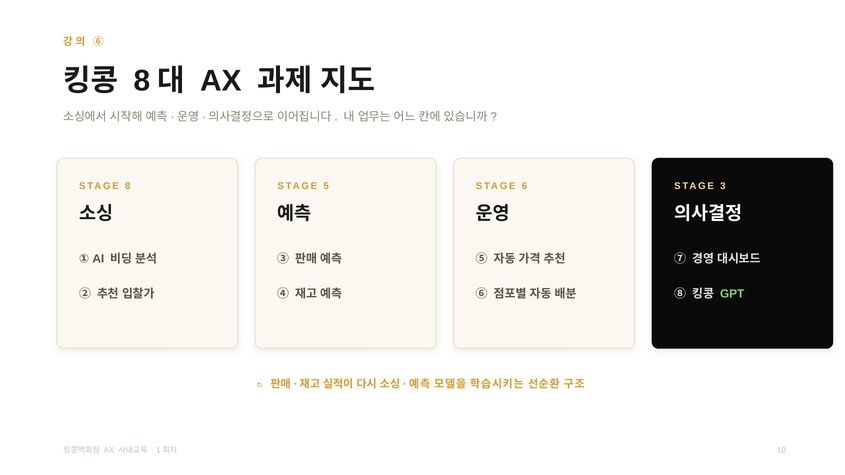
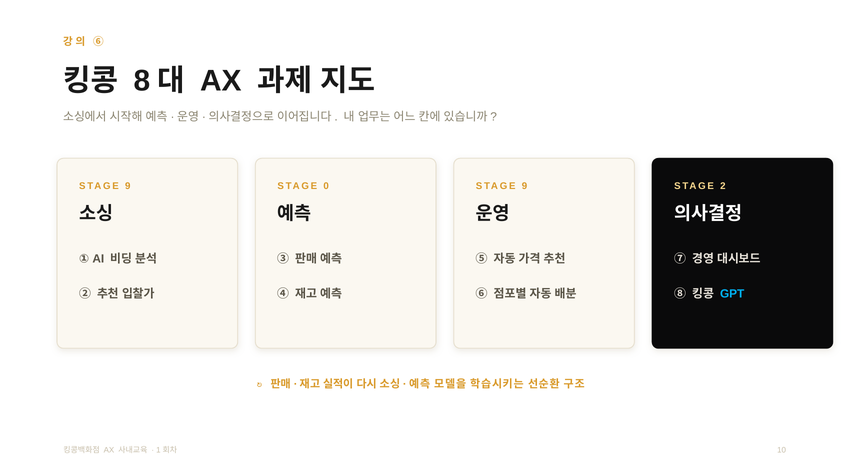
8: 8 -> 9 (128, 186)
5: 5 -> 0 (326, 186)
6: 6 -> 9 (524, 186)
3: 3 -> 2 (723, 186)
GPT colour: light green -> light blue (732, 294)
